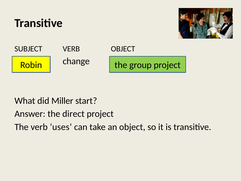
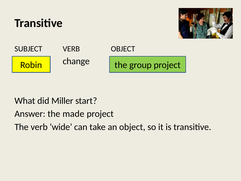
direct: direct -> made (73, 114)
uses: uses -> wide (61, 127)
